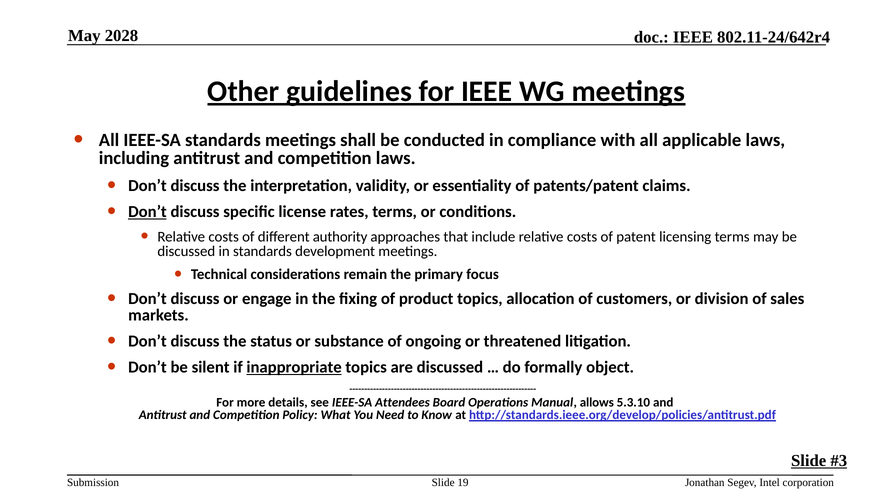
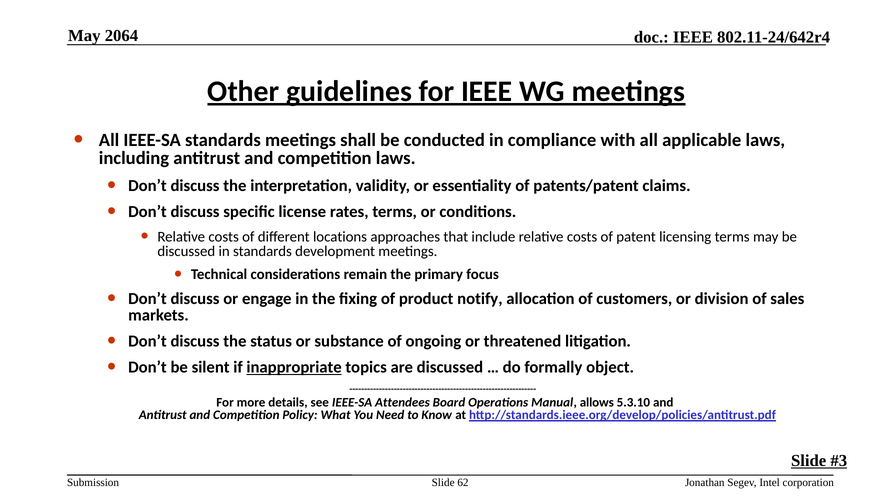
2028: 2028 -> 2064 (121, 36)
Don’t underline: present -> none (147, 212)
authority: authority -> locations (340, 237)
product topics: topics -> notify (480, 299)
19: 19 -> 62 (463, 482)
